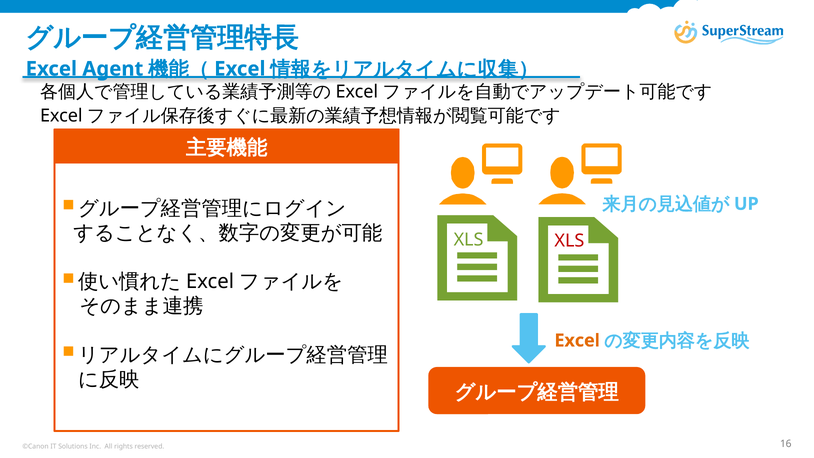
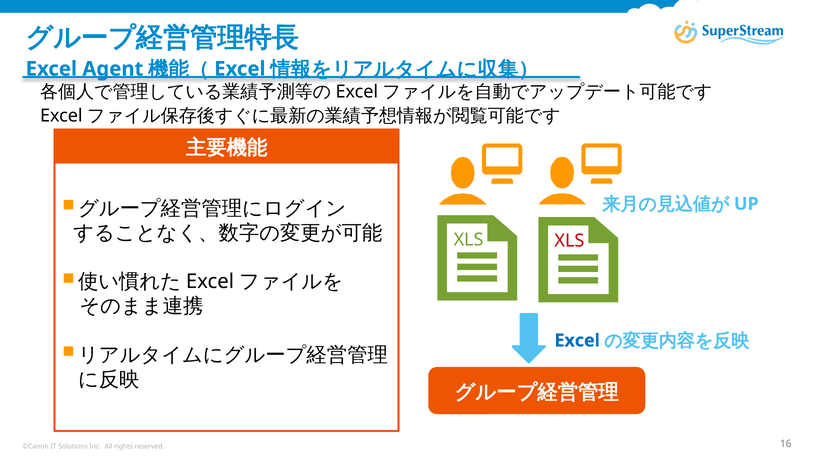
Excel colour: orange -> blue (577, 340)
